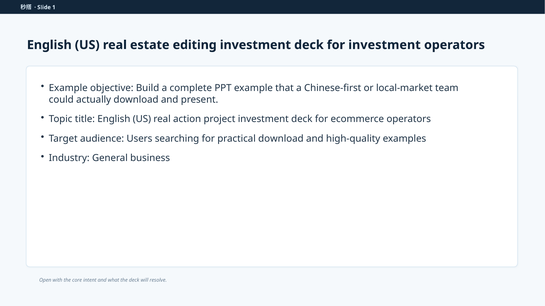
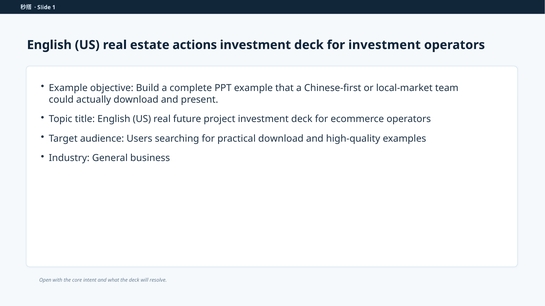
editing: editing -> actions (195, 45)
action: action -> future (187, 119)
